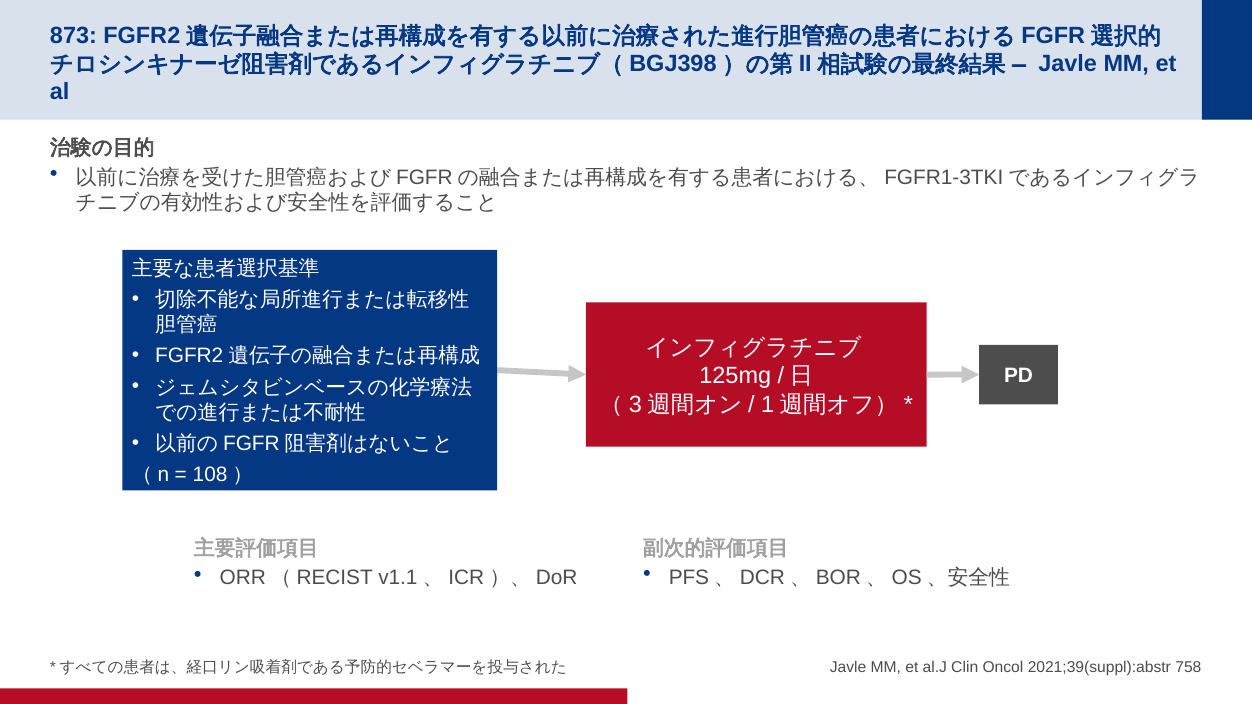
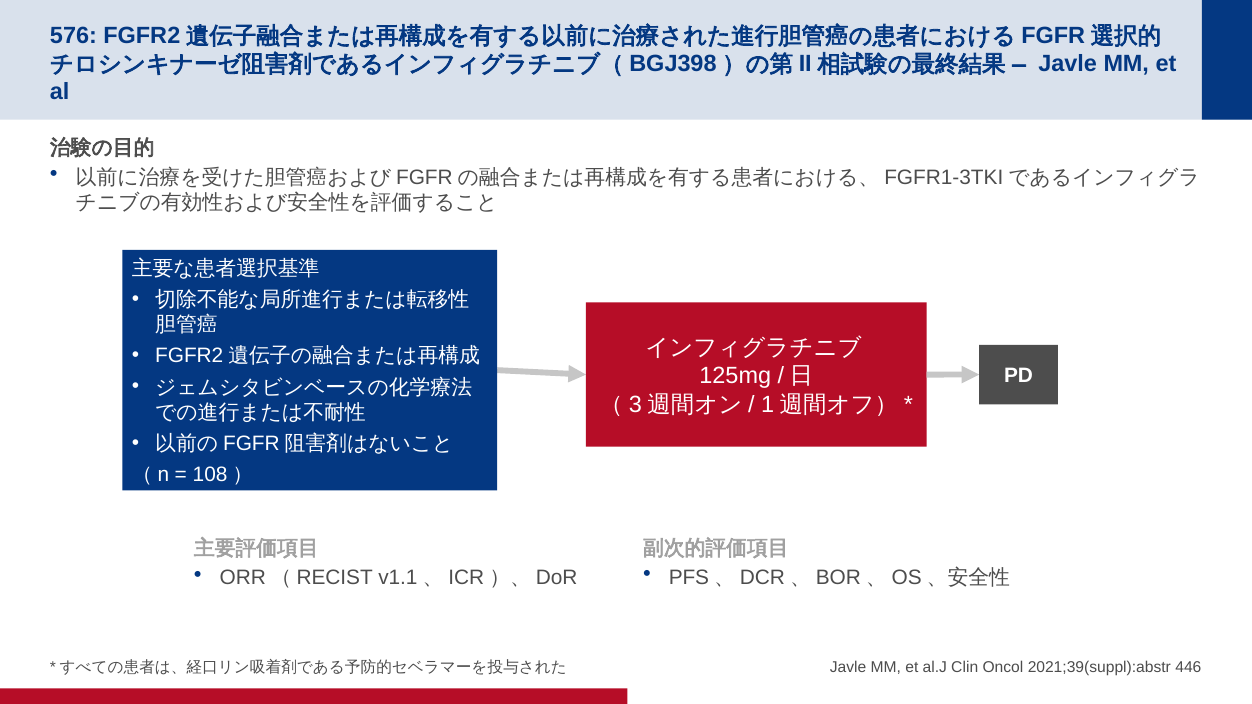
873: 873 -> 576 (73, 36)
758: 758 -> 446 (1188, 668)
